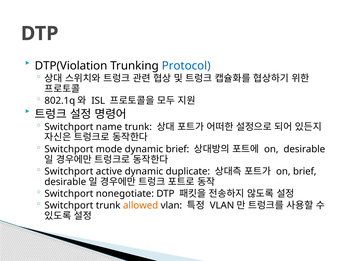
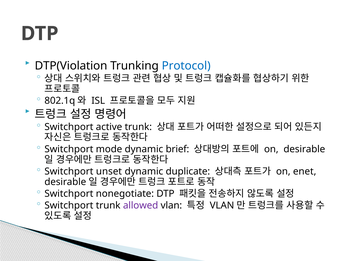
name: name -> active (109, 127)
active: active -> unset (109, 171)
on brief: brief -> enet (305, 171)
allowed colour: orange -> purple (141, 206)
